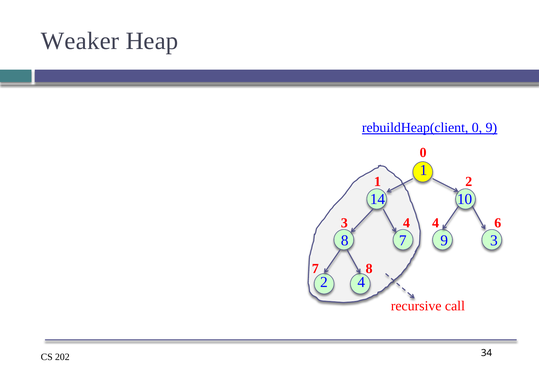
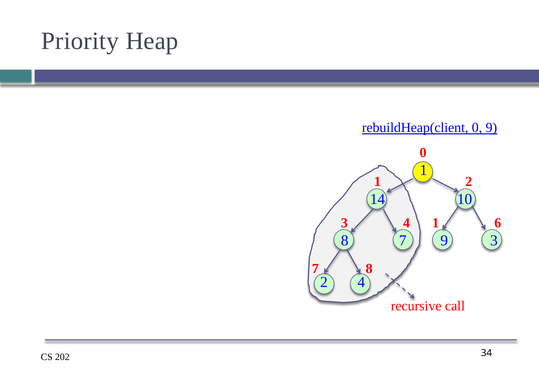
Weaker: Weaker -> Priority (80, 41)
4 4: 4 -> 1 (436, 223)
